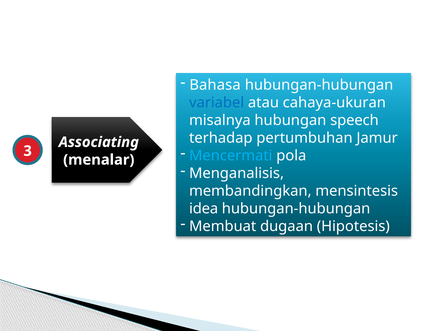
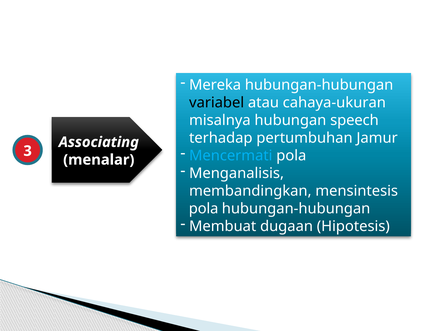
Bahasa: Bahasa -> Mereka (215, 85)
variabel colour: blue -> black (217, 103)
idea: idea -> pola (204, 209)
